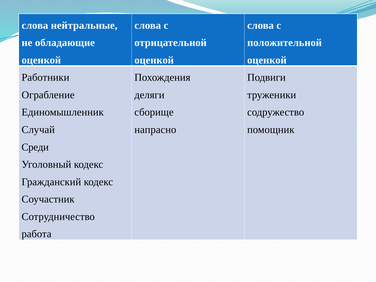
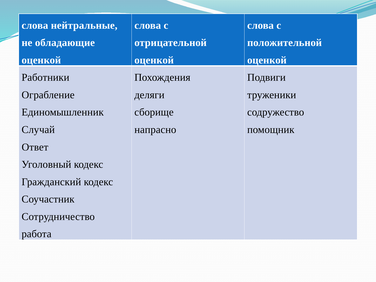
Среди: Среди -> Ответ (35, 147)
